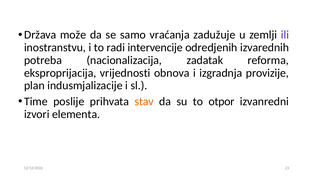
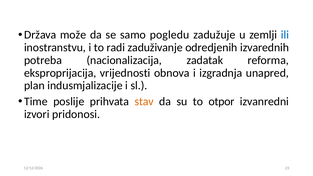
vraćanja: vraćanja -> pogledu (170, 35)
ili colour: purple -> blue (285, 35)
intervencije: intervencije -> zaduživanje (155, 48)
provizije: provizije -> unapred (267, 73)
elementa: elementa -> pridonosi (76, 114)
